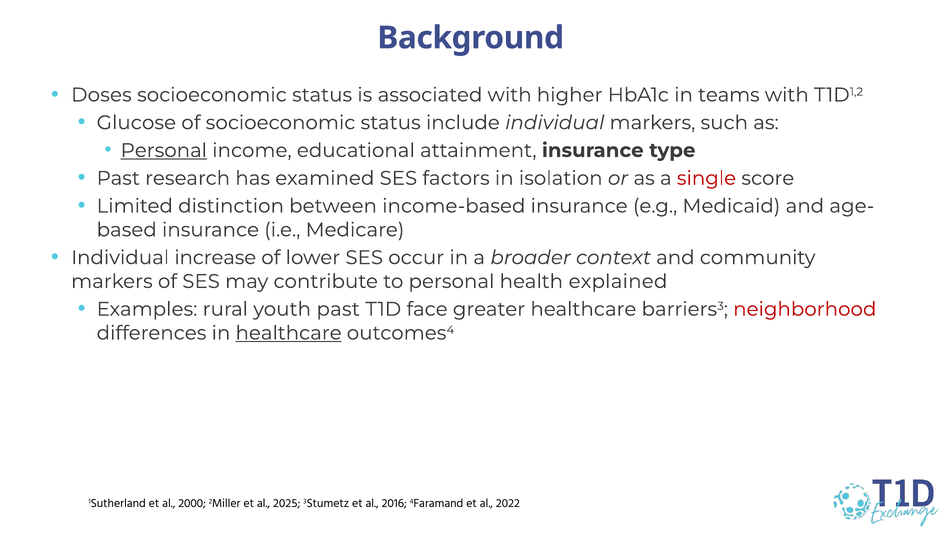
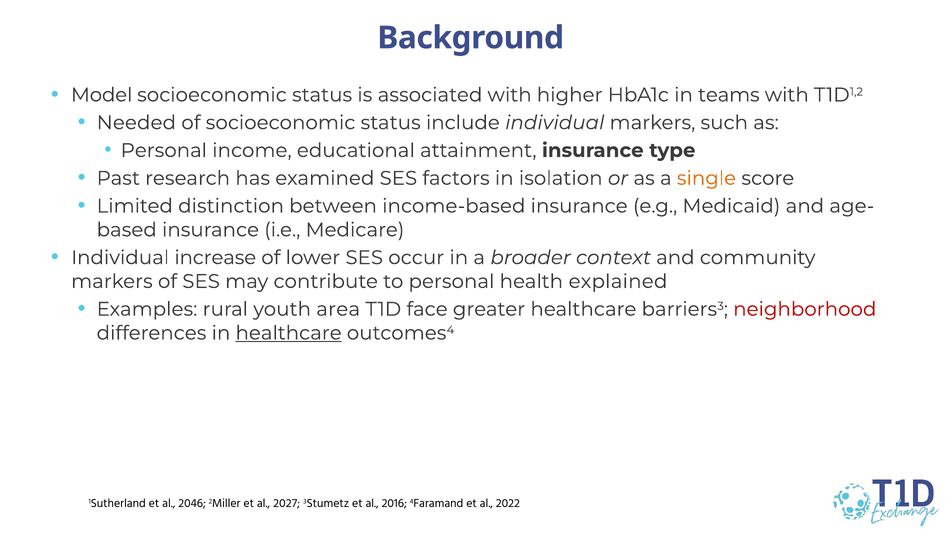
Doses: Doses -> Model (102, 95)
Glucose: Glucose -> Needed (136, 123)
Personal underline: present -> none (164, 150)
single colour: red -> orange (706, 178)
youth past: past -> area (338, 309)
2000: 2000 -> 2046 (192, 503)
2025: 2025 -> 2027 (287, 503)
